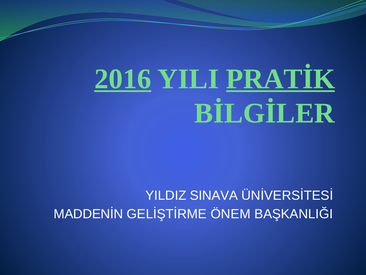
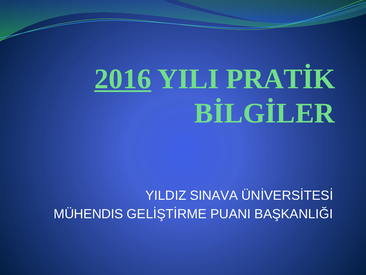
PRATİK underline: present -> none (281, 79)
MADDENİN: MADDENİN -> MÜHENDIS (88, 214)
ÖNEM: ÖNEM -> PUANI (231, 214)
